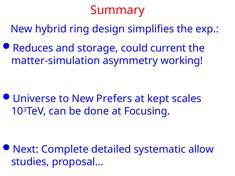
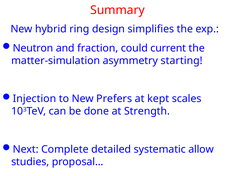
Reduces: Reduces -> Neutron (33, 48)
storage: storage -> fraction (98, 48)
working: working -> starting (182, 61)
Universe: Universe -> Injection (34, 99)
Focusing: Focusing -> Strength (147, 111)
